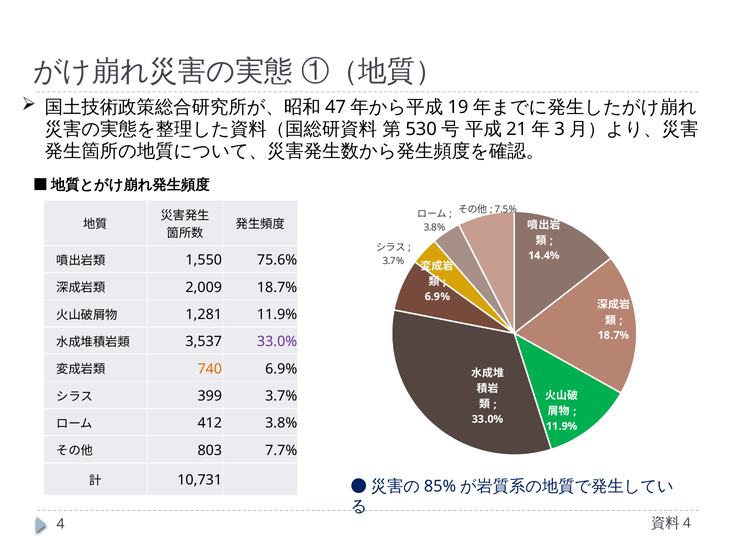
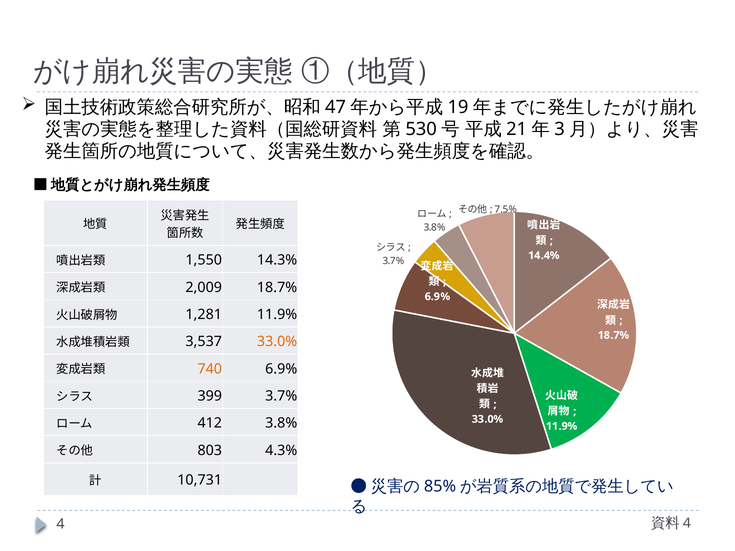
75.6%: 75.6% -> 14.3% (277, 260)
33.0% colour: purple -> orange (277, 342)
7.7%: 7.7% -> 4.3% (281, 451)
